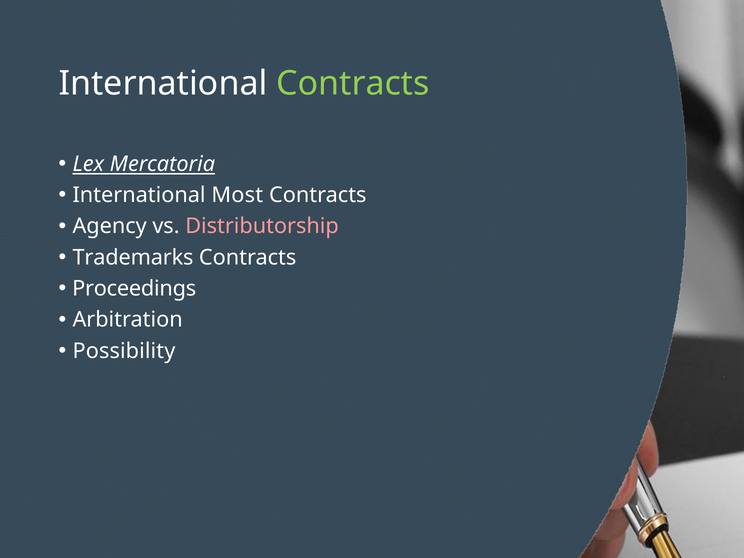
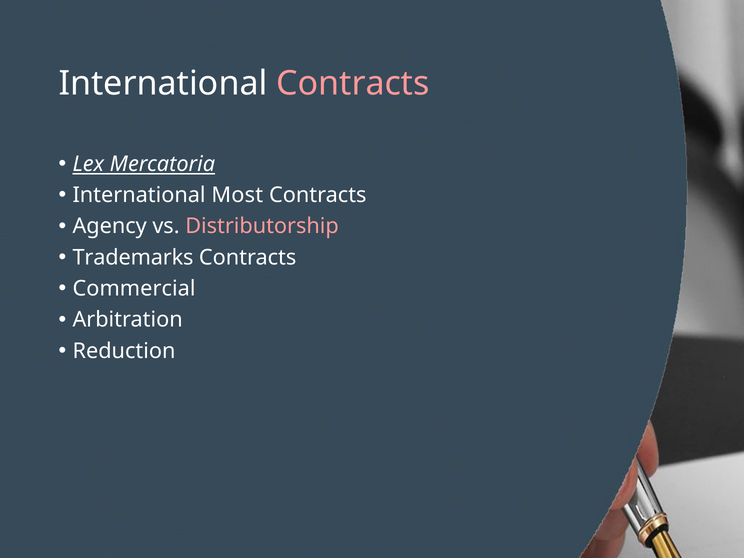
Contracts colour: light green -> pink (353, 83)
Proceedings: Proceedings -> Commercial (134, 289)
Possibility: Possibility -> Reduction (124, 351)
